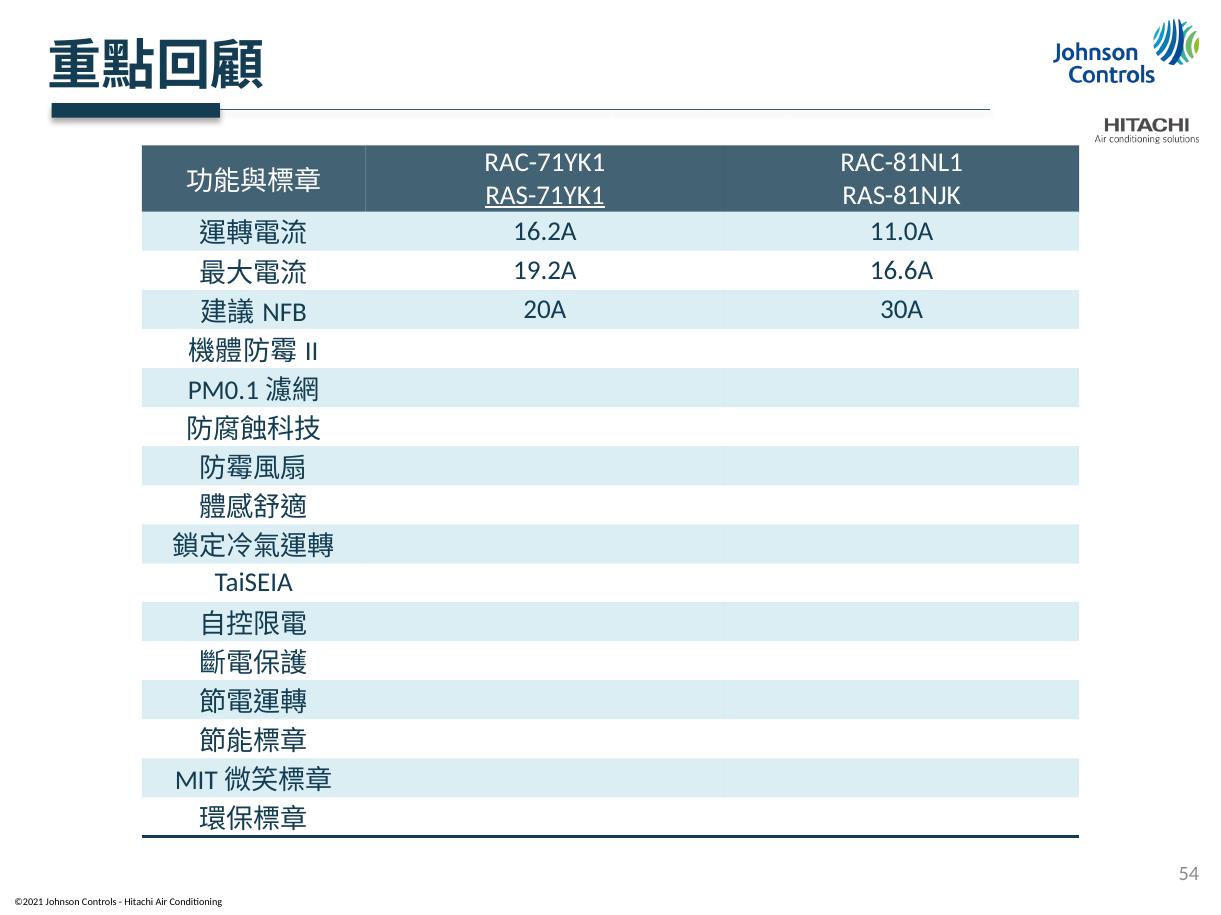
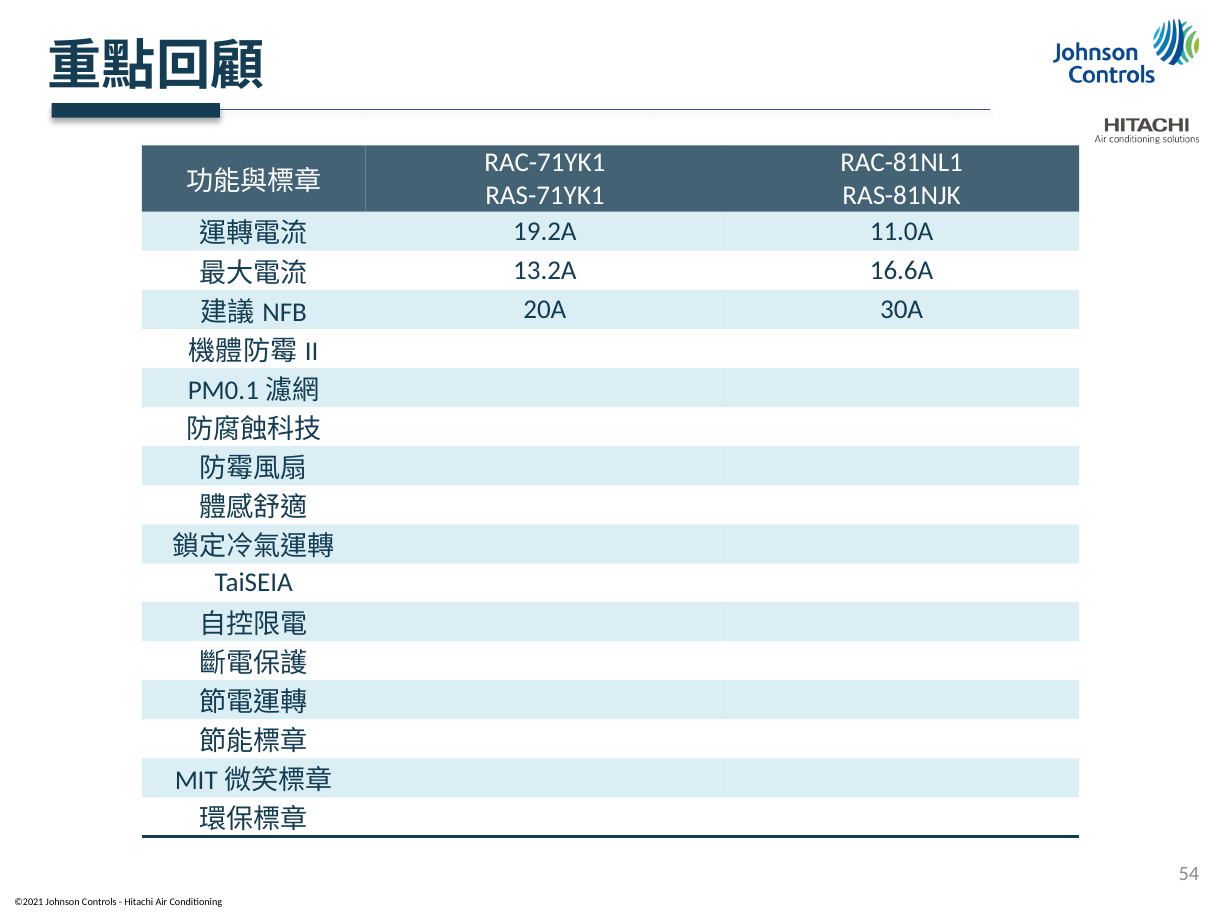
RAS-71YK1 underline: present -> none (545, 195)
16.2A: 16.2A -> 19.2A (545, 232)
19.2A: 19.2A -> 13.2A (545, 271)
